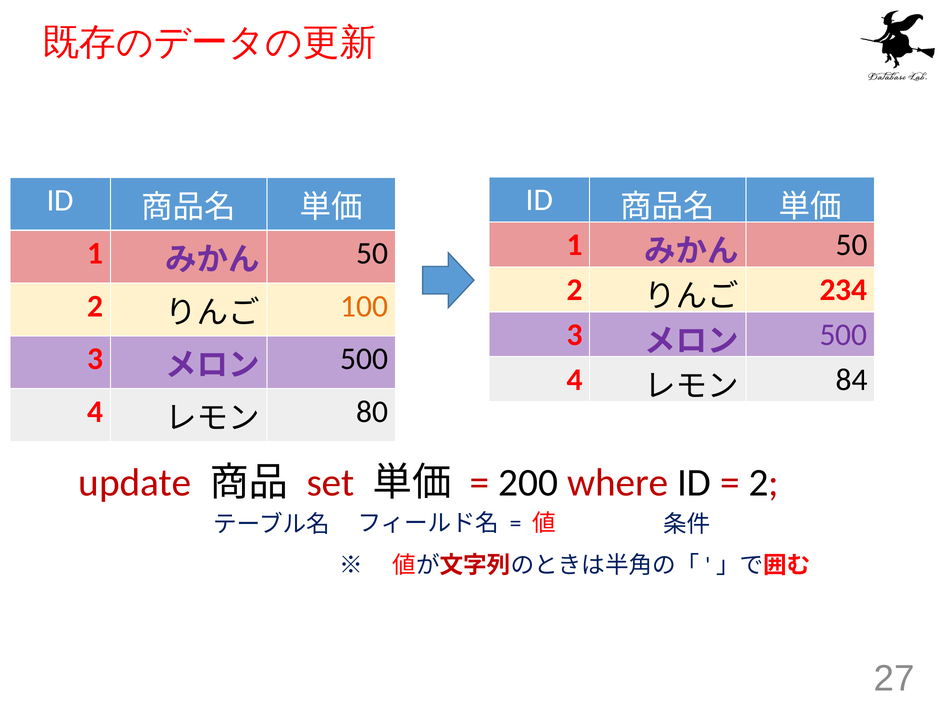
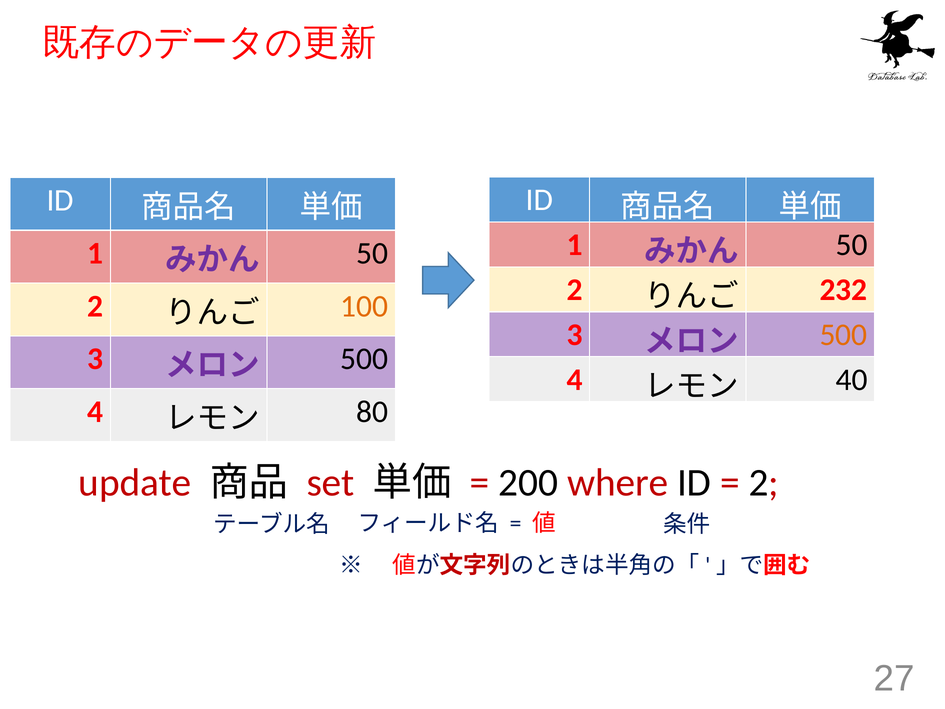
234: 234 -> 232 (843, 290)
500 colour: purple -> orange (843, 335)
84: 84 -> 40 (852, 380)
